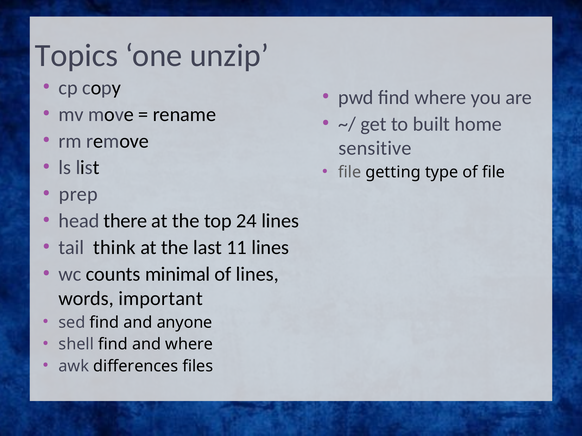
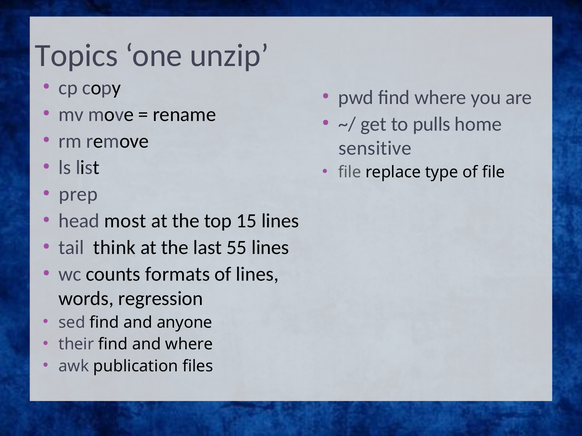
built: built -> pulls (432, 124)
getting: getting -> replace (393, 172)
there: there -> most (125, 221)
24: 24 -> 15 (247, 221)
11: 11 -> 55 (237, 248)
minimal: minimal -> formats (178, 275)
important: important -> regression (161, 299)
shell: shell -> their (76, 345)
differences: differences -> publication (136, 366)
